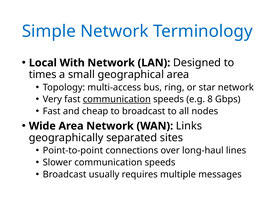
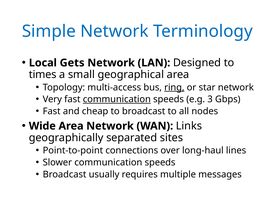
With: With -> Gets (72, 63)
ring underline: none -> present (174, 87)
8: 8 -> 3 (210, 99)
